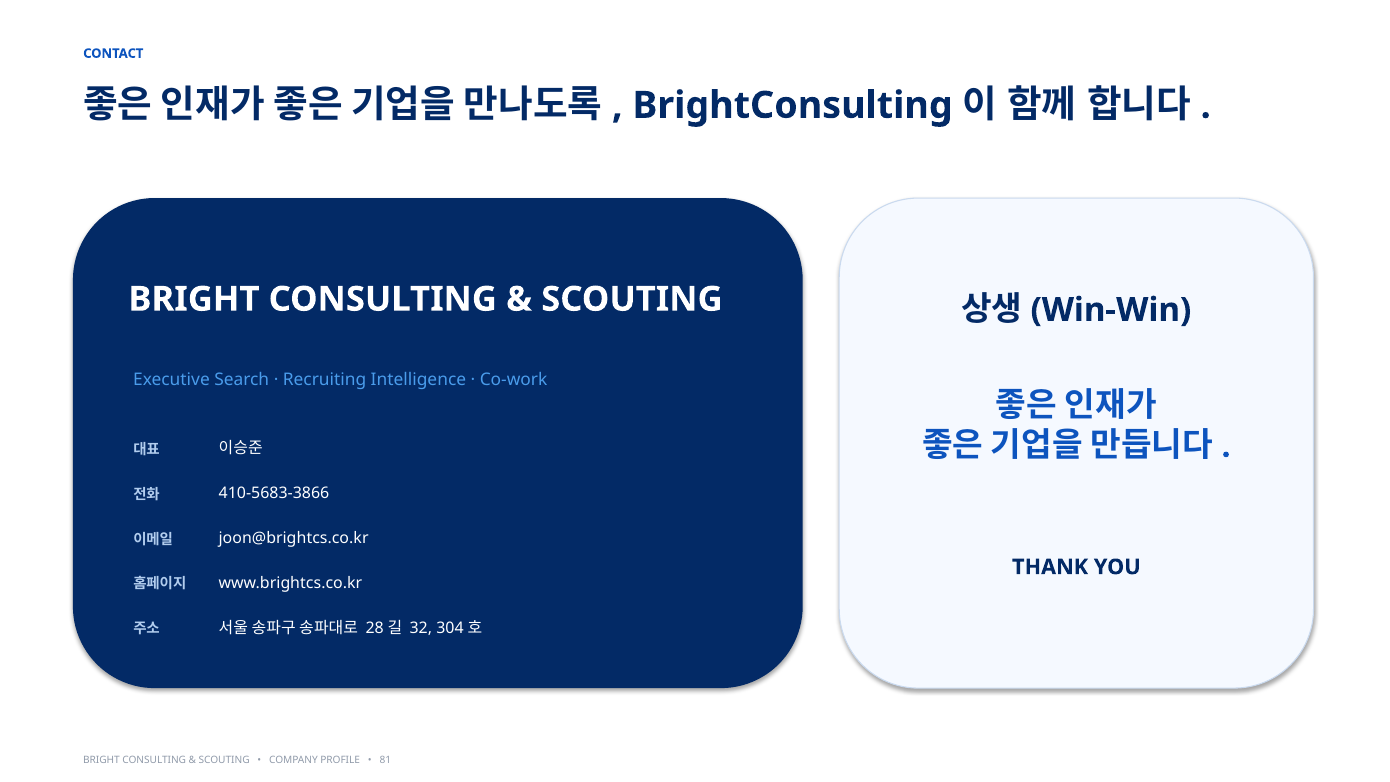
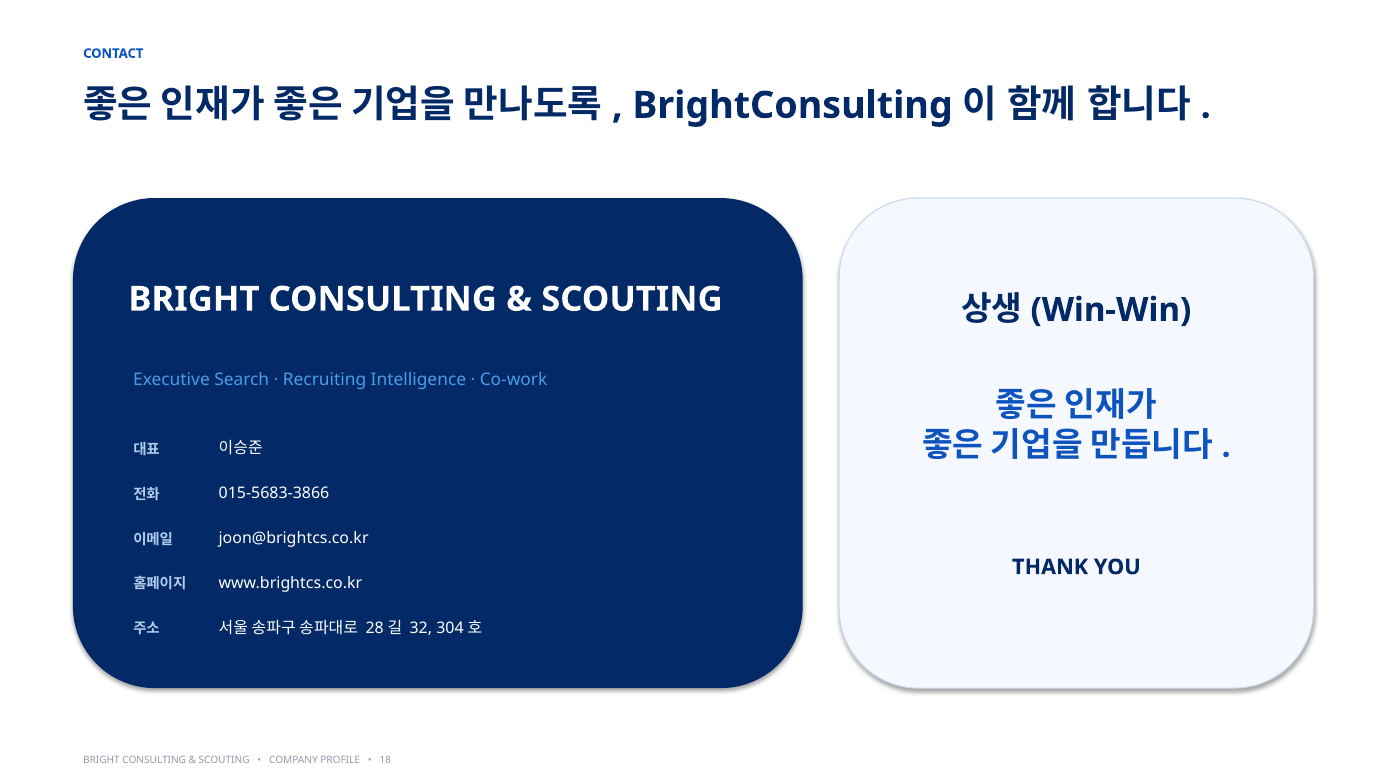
410-5683-3866: 410-5683-3866 -> 015-5683-3866 (274, 493)
81: 81 -> 18 (385, 760)
